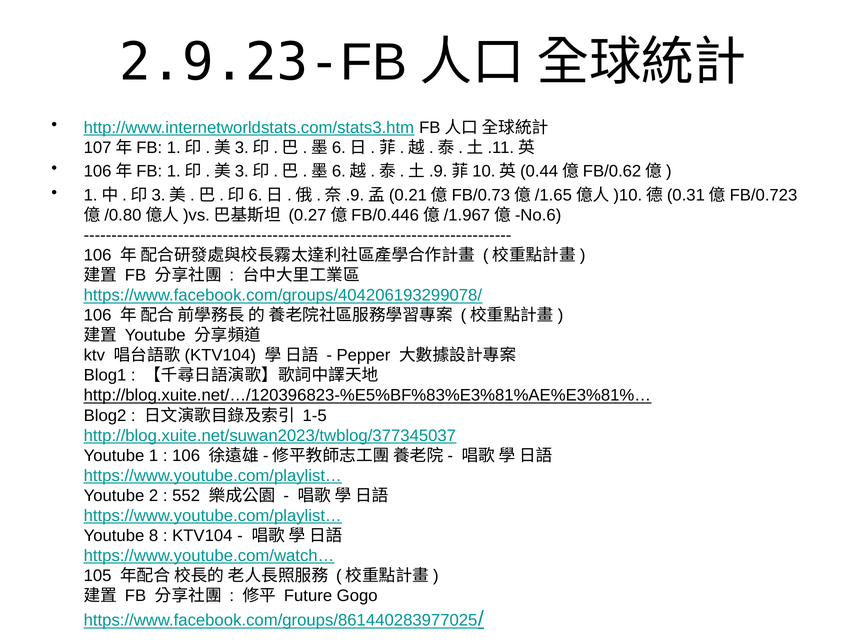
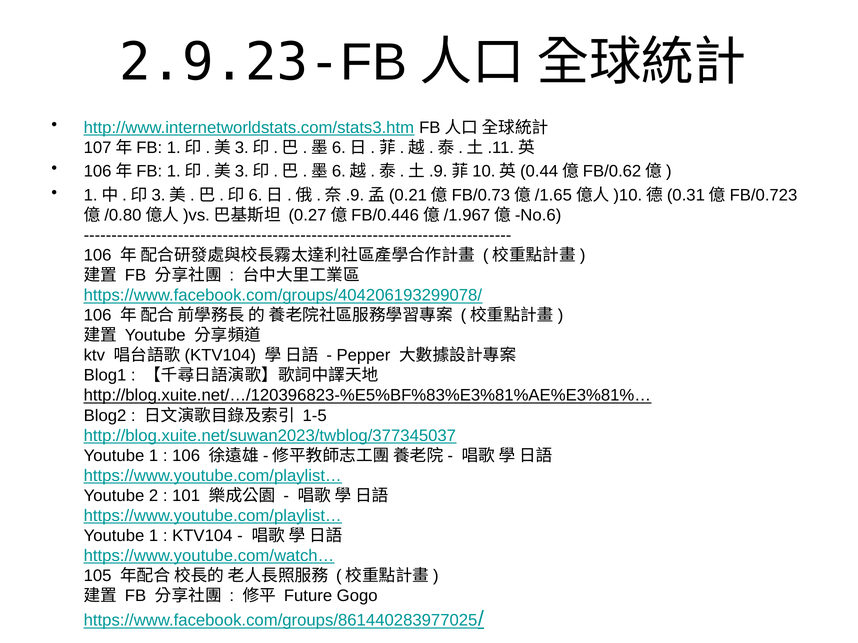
552: 552 -> 101 (186, 496)
8: 8 -> 1 (154, 536)
